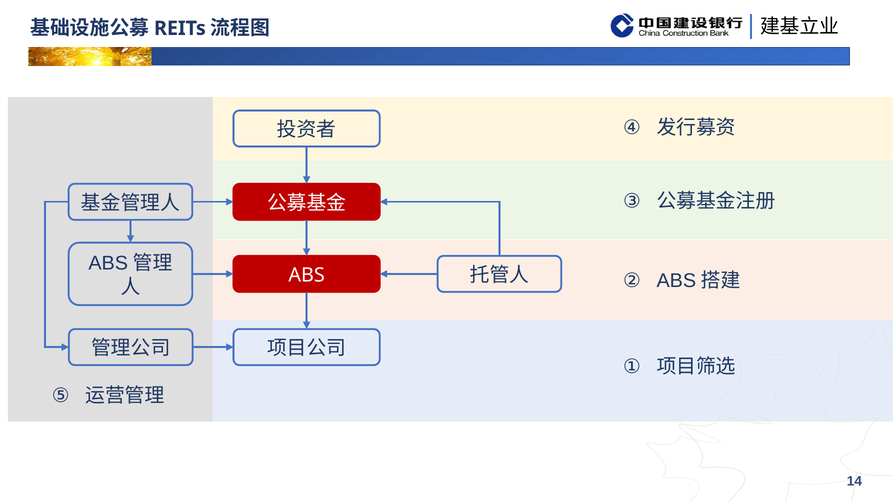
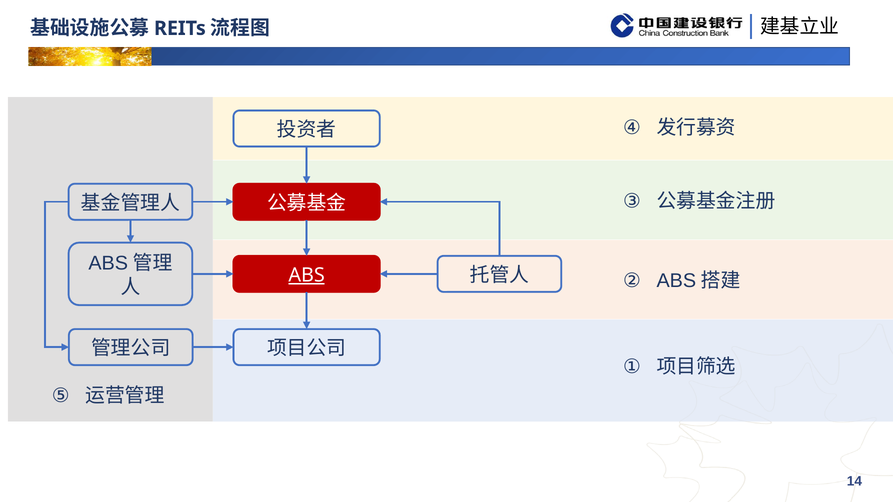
ABS underline: none -> present (307, 275)
